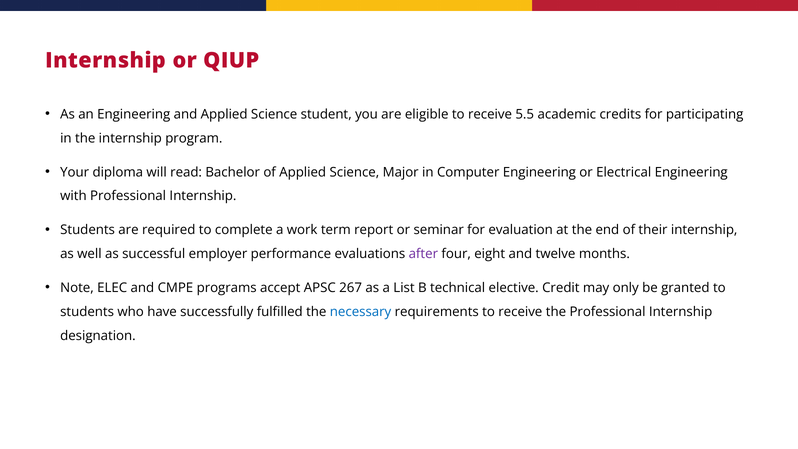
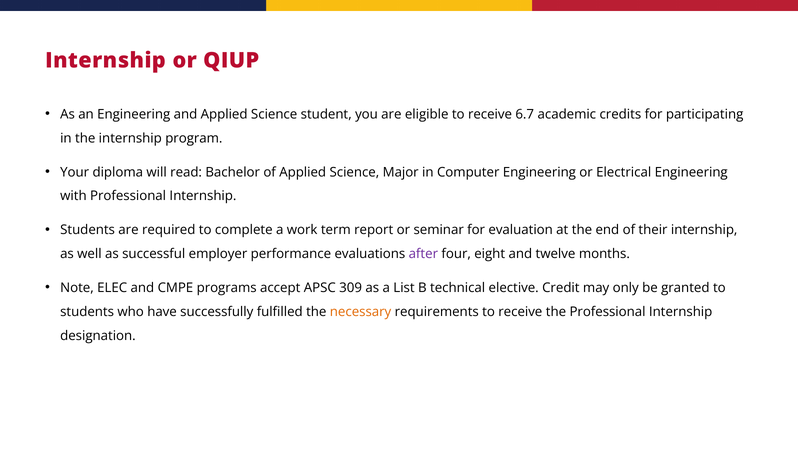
5.5: 5.5 -> 6.7 (525, 114)
267: 267 -> 309 (351, 288)
necessary colour: blue -> orange (361, 312)
